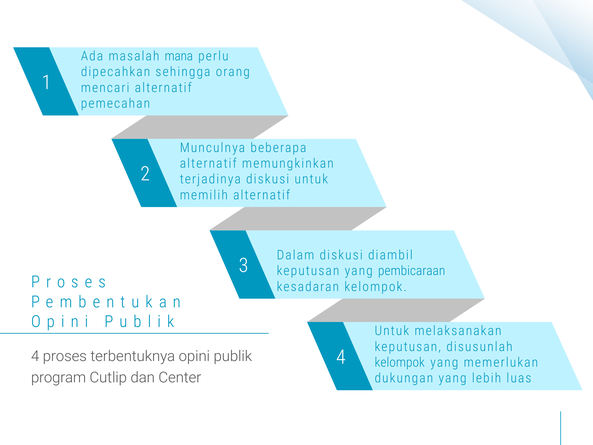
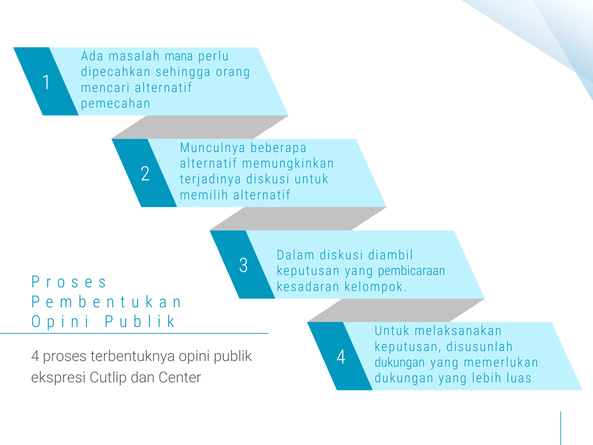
kelompok: kelompok -> dukungan (400, 362)
program: program -> ekspresi (58, 377)
